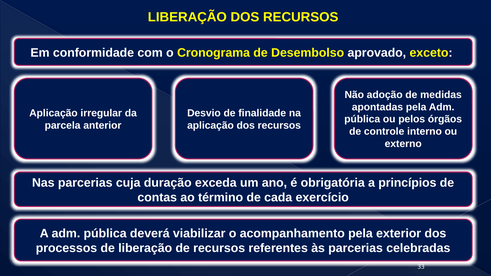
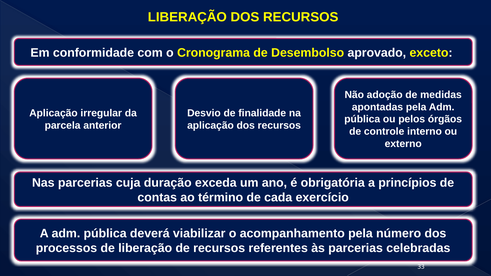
exterior: exterior -> número (399, 234)
